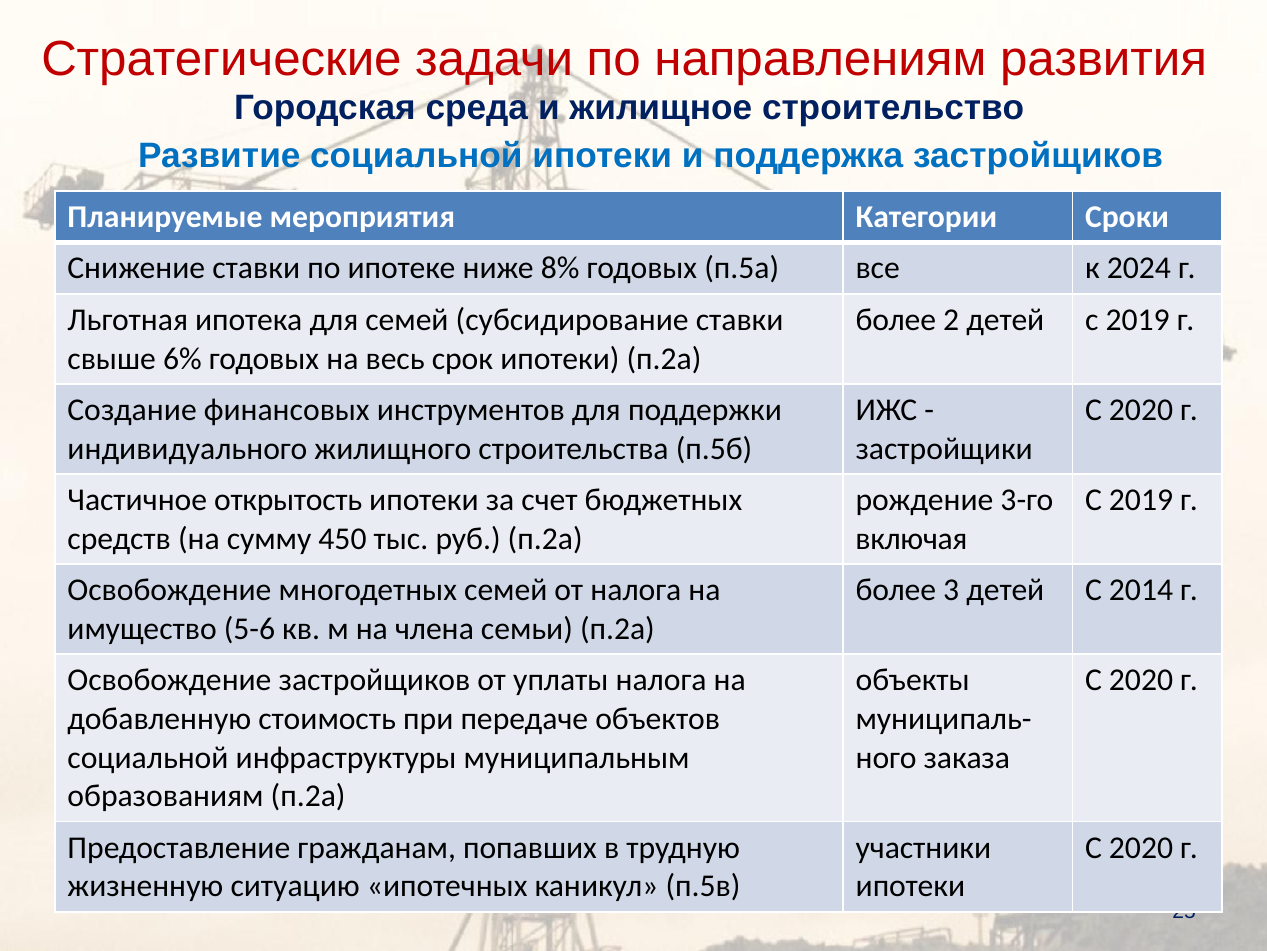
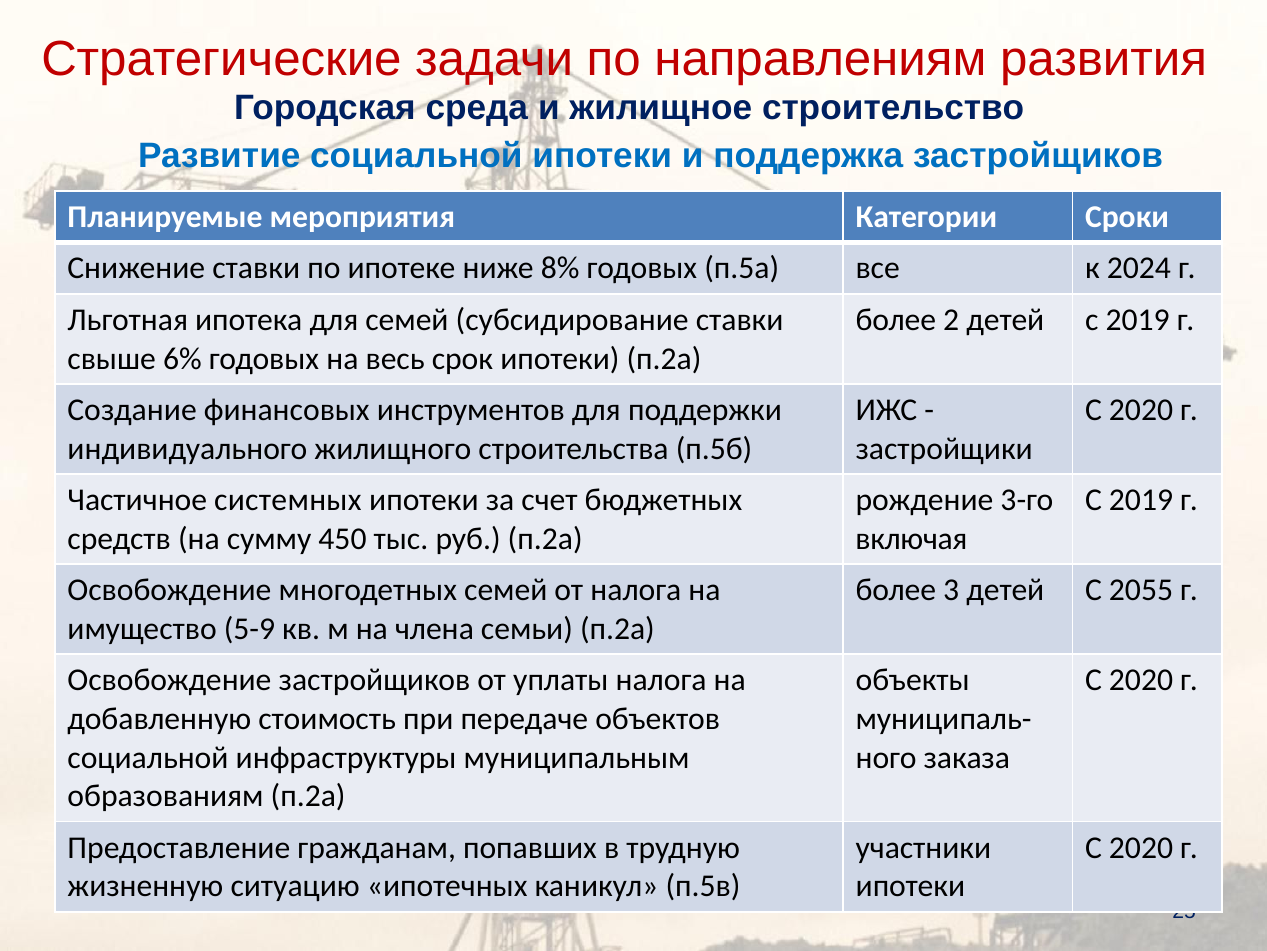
открытость: открытость -> системных (288, 500)
2014: 2014 -> 2055 (1141, 590)
5-6: 5-6 -> 5-9 (249, 628)
